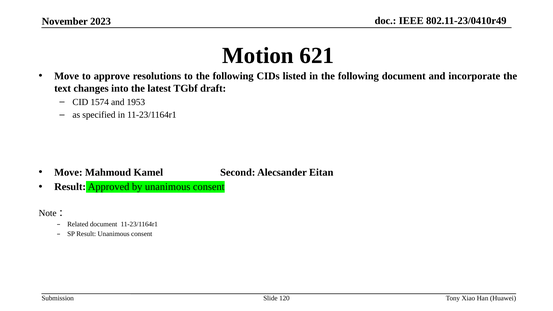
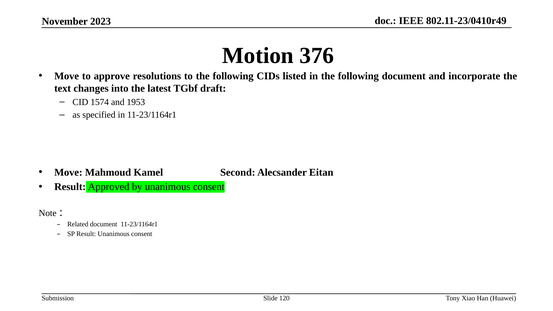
621: 621 -> 376 (317, 56)
